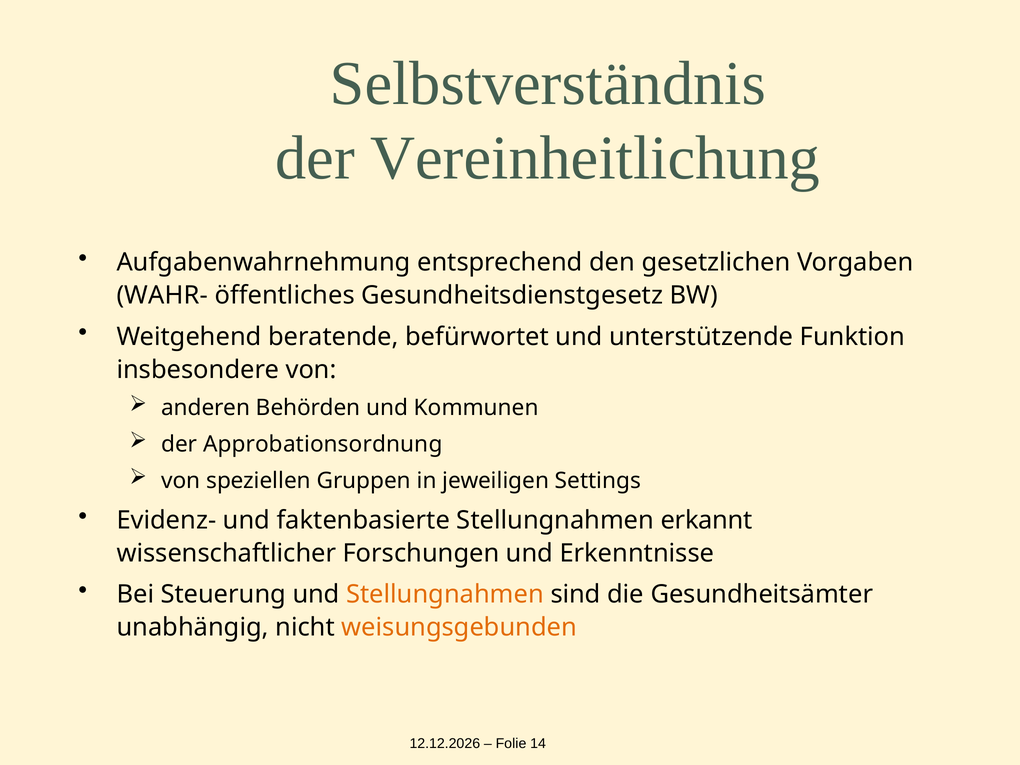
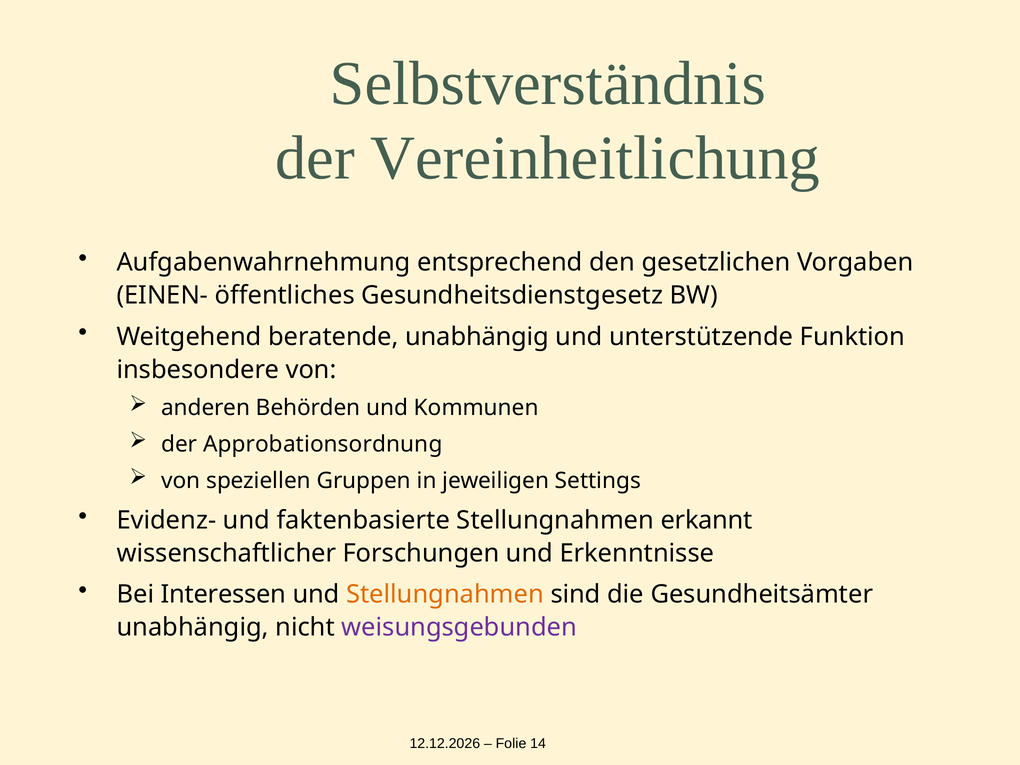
WAHR-: WAHR- -> EINEN- (162, 296)
beratende befürwortet: befürwortet -> unabhängig (477, 337)
Steuerung: Steuerung -> Interessen (223, 595)
weisungsgebunden colour: orange -> purple (459, 628)
